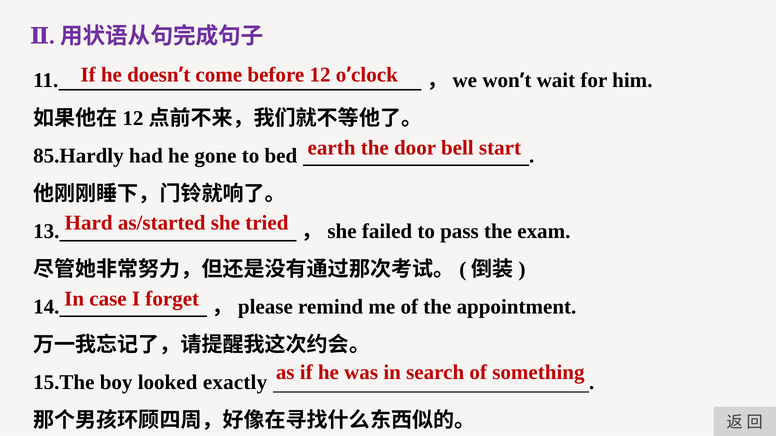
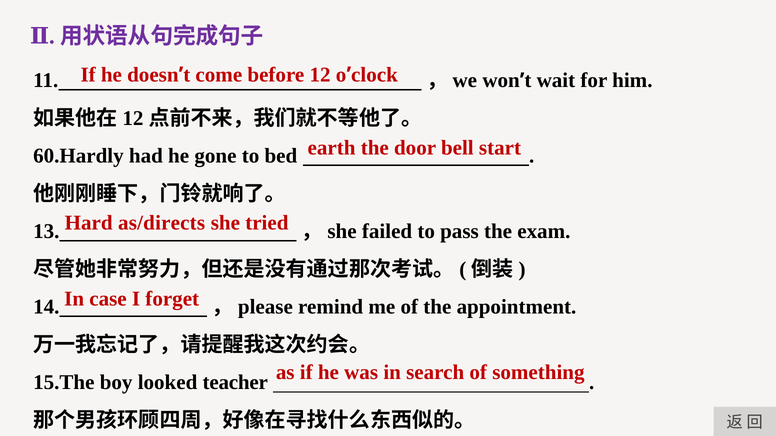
85.Hardly: 85.Hardly -> 60.Hardly (78, 156)
as/started: as/started -> as/directs (162, 223)
exactly: exactly -> teacher (235, 383)
